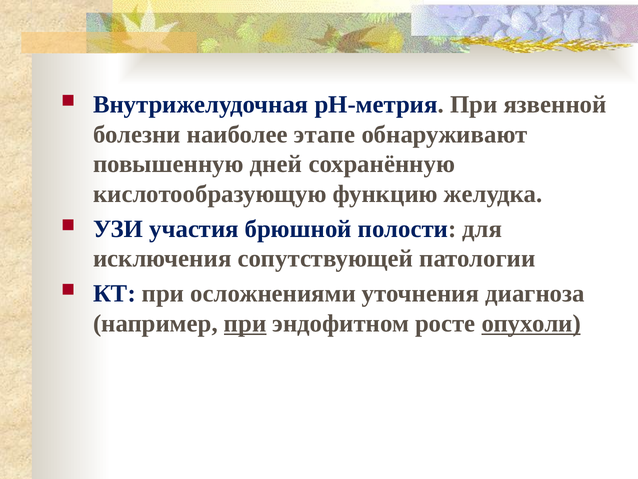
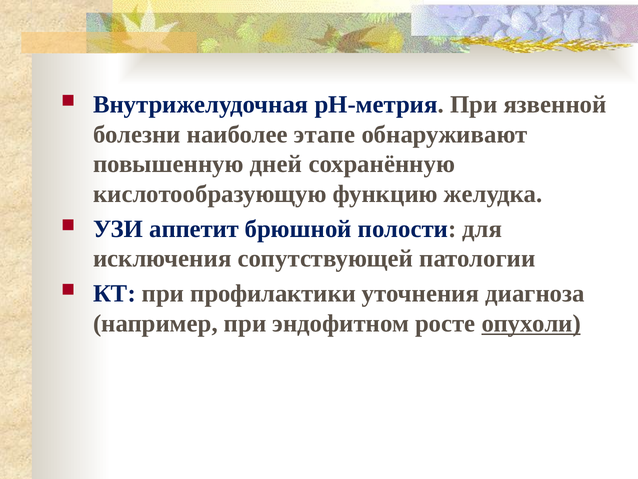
участия: участия -> аппетит (194, 229)
осложнениями: осложнениями -> профилактики (273, 293)
при underline: present -> none (245, 323)
